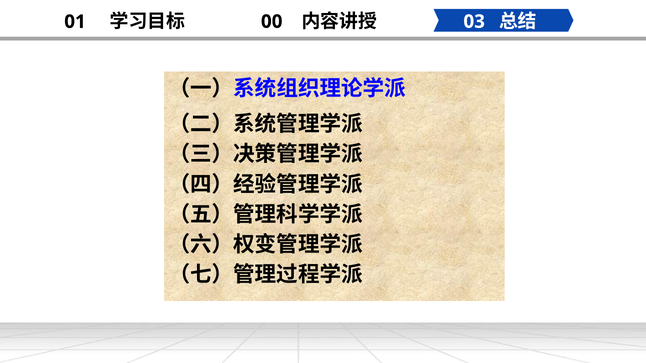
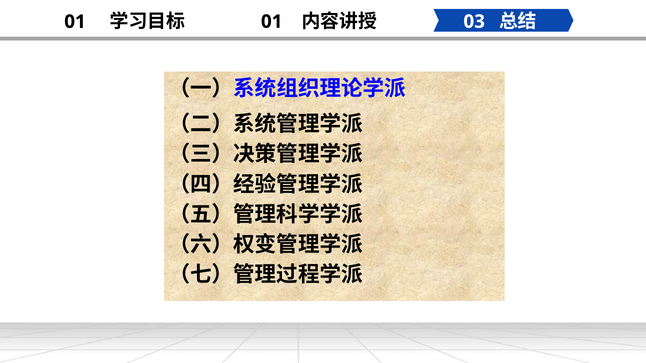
00: 00 -> 01 (272, 22)
